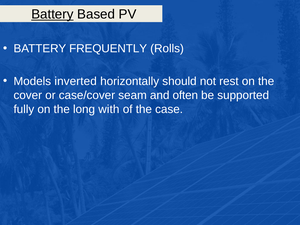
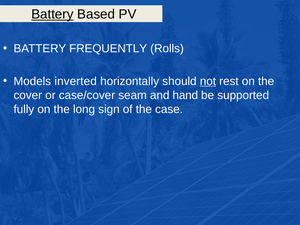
not underline: none -> present (208, 81)
often: often -> hand (185, 95)
with: with -> sign (109, 109)
